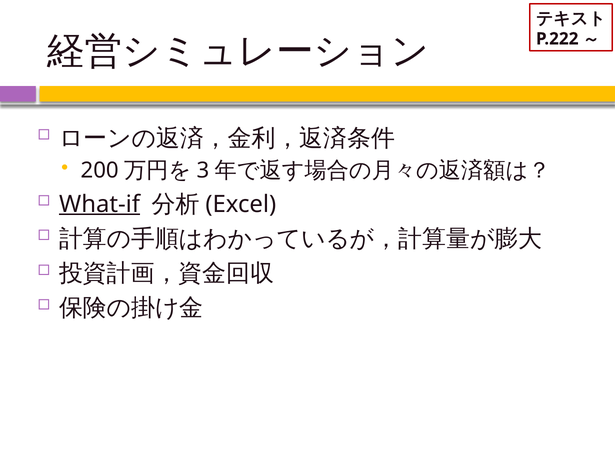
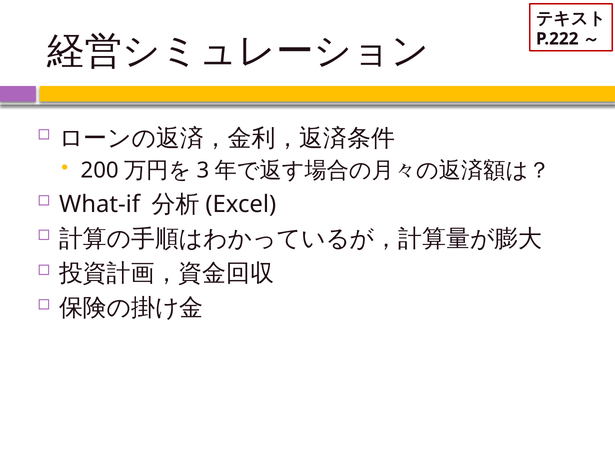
What-if underline: present -> none (100, 204)
